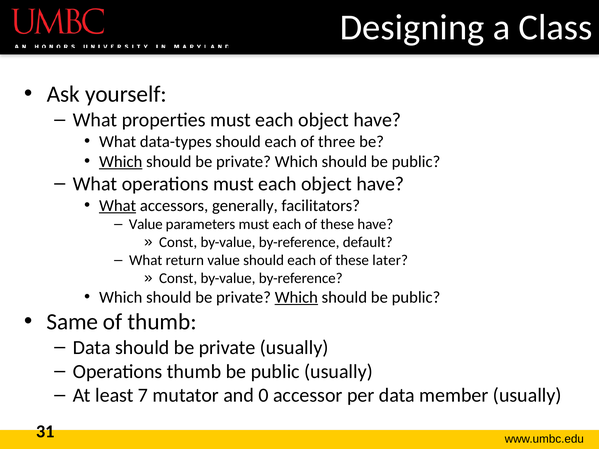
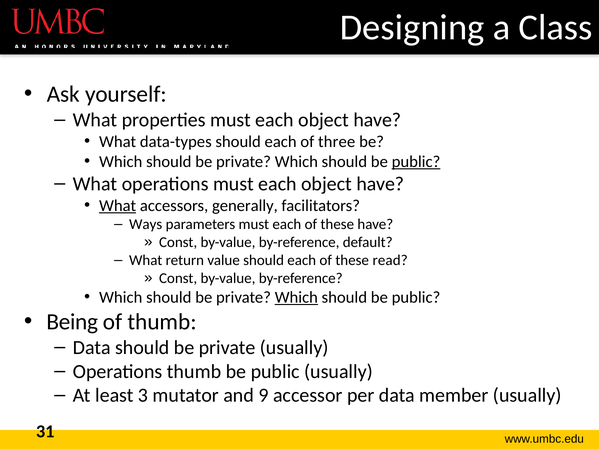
Which underline: present -> none (121, 162)
public underline: none -> present (416, 162)
Value: Value -> Ways (146, 224)
later: later -> read (390, 260)
Same: Same -> Being (72, 322)
7: 7 -> 3 (143, 396)
0: 0 -> 9 (263, 396)
